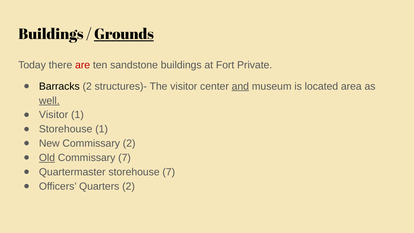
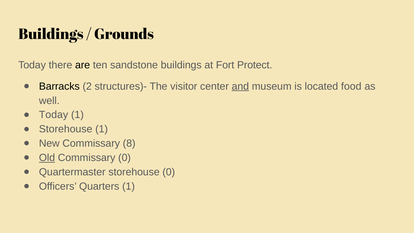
Grounds underline: present -> none (124, 34)
are colour: red -> black (83, 65)
Private: Private -> Protect (255, 65)
area: area -> food (351, 86)
well underline: present -> none (49, 101)
Visitor: Visitor -> Today (54, 115)
Commissary 2: 2 -> 8 (129, 143)
Commissary 7: 7 -> 0 (125, 158)
storehouse 7: 7 -> 0 (169, 172)
Quarters 2: 2 -> 1 (129, 186)
